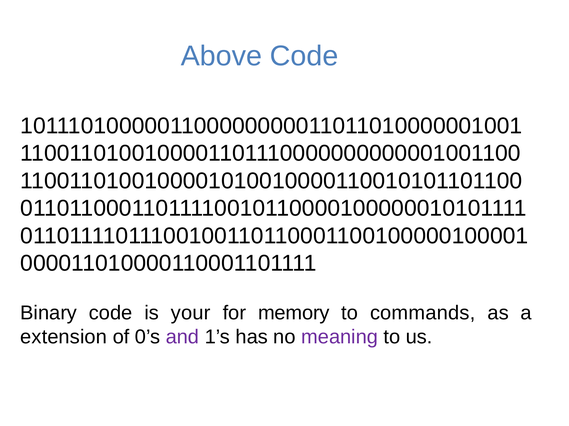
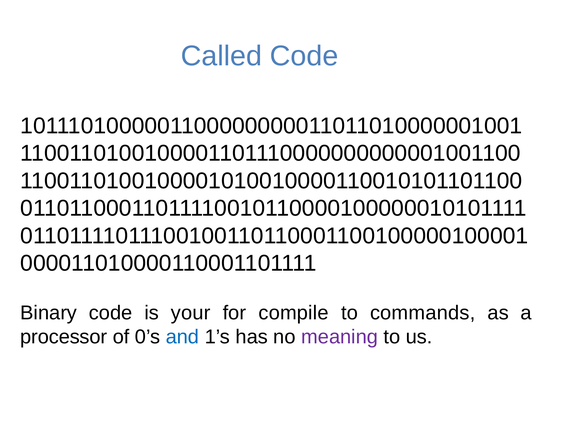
Above: Above -> Called (221, 56)
memory: memory -> compile (294, 313)
extension: extension -> processor (64, 338)
and colour: purple -> blue (182, 338)
